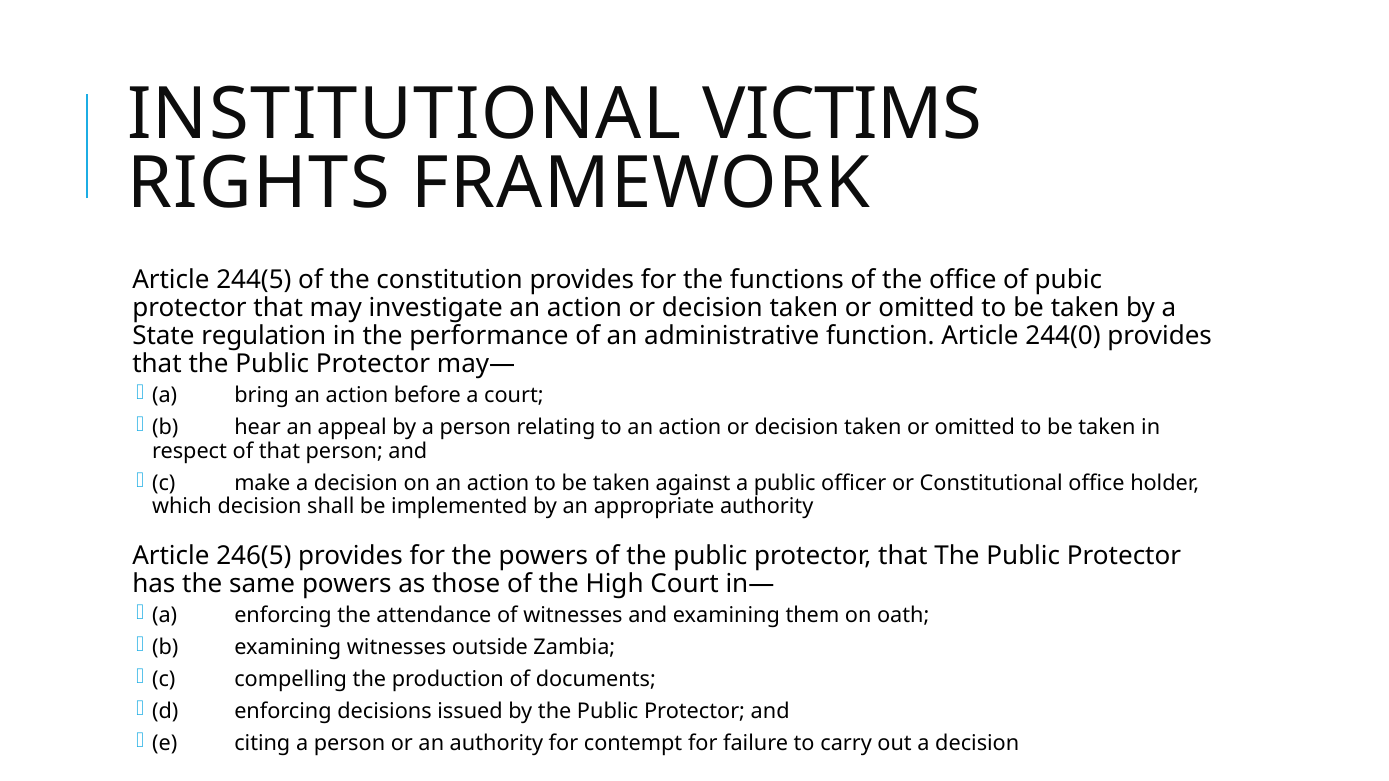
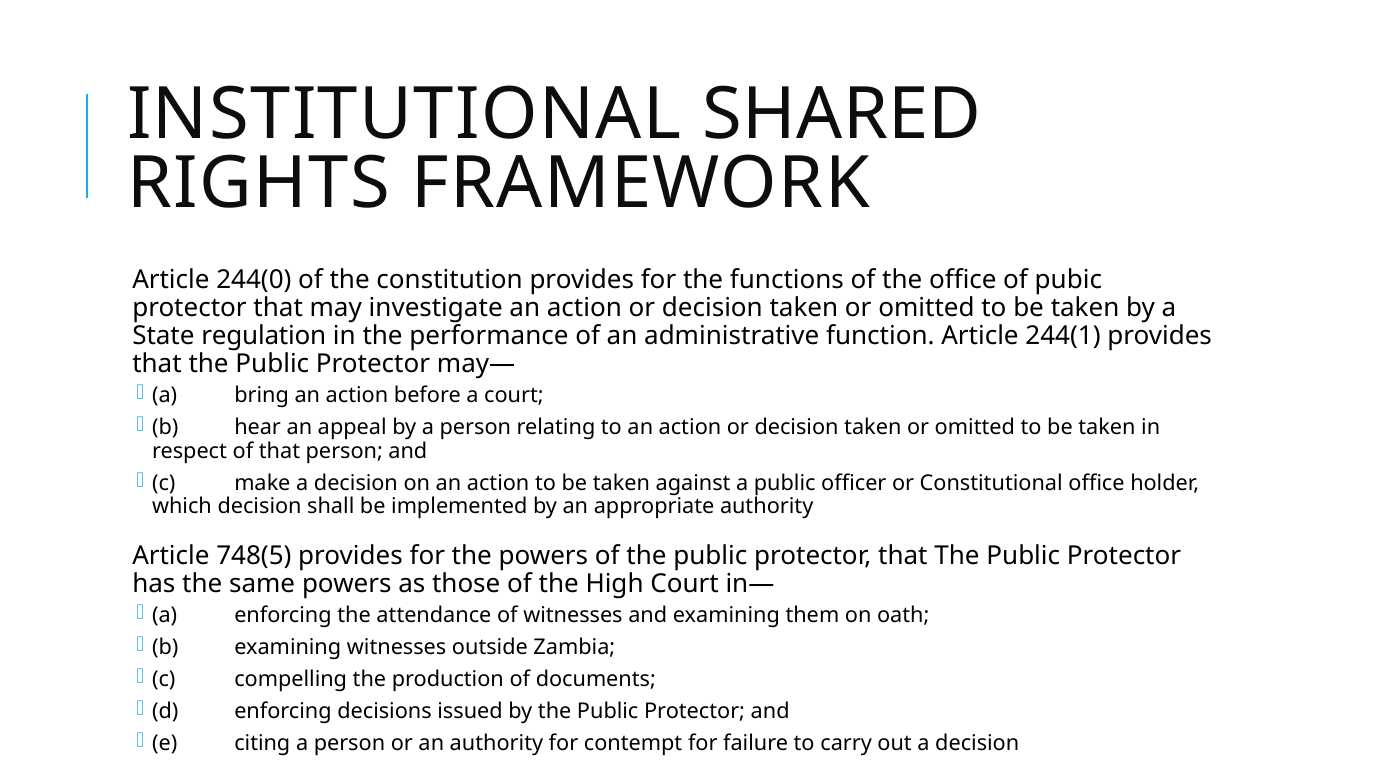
VICTIMS: VICTIMS -> SHARED (842, 114)
244(5: 244(5 -> 244(0 (254, 280)
244(0: 244(0 -> 244(1 (1063, 336)
246(5: 246(5 -> 748(5 (254, 556)
